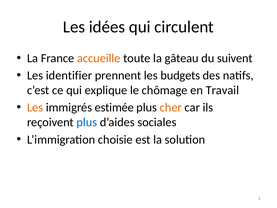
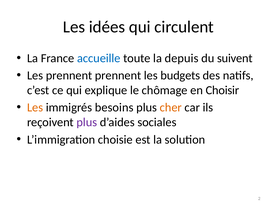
accueille colour: orange -> blue (99, 58)
gâteau: gâteau -> depuis (182, 58)
Les identifier: identifier -> prennent (69, 75)
Travail: Travail -> Choisir (222, 90)
estimée: estimée -> besoins (114, 107)
plus colour: blue -> purple (87, 122)
